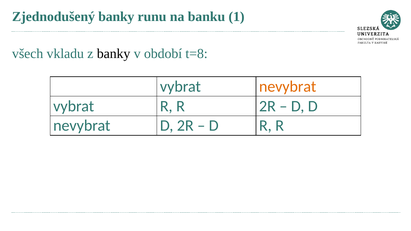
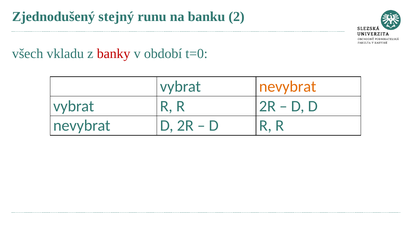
Zjednodušený banky: banky -> stejný (116, 17)
1: 1 -> 2 (237, 17)
banky colour: black -> red (114, 54)
t=8: t=8 -> t=0 (197, 54)
